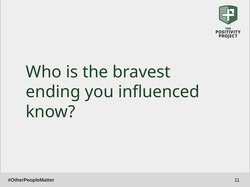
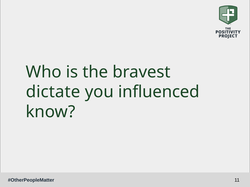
ending: ending -> dictate (53, 92)
